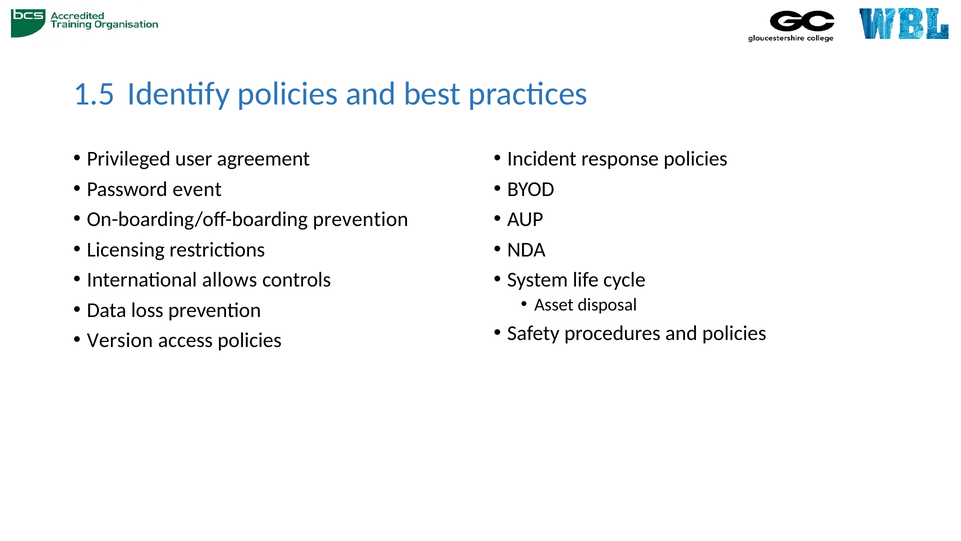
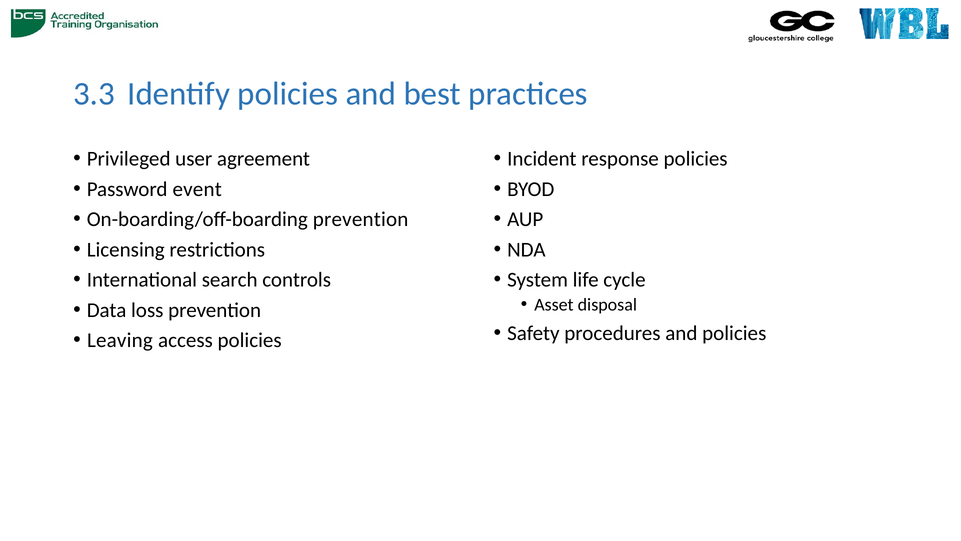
1.5: 1.5 -> 3.3 (94, 94)
allows: allows -> search (230, 280)
Version: Version -> Leaving (120, 340)
